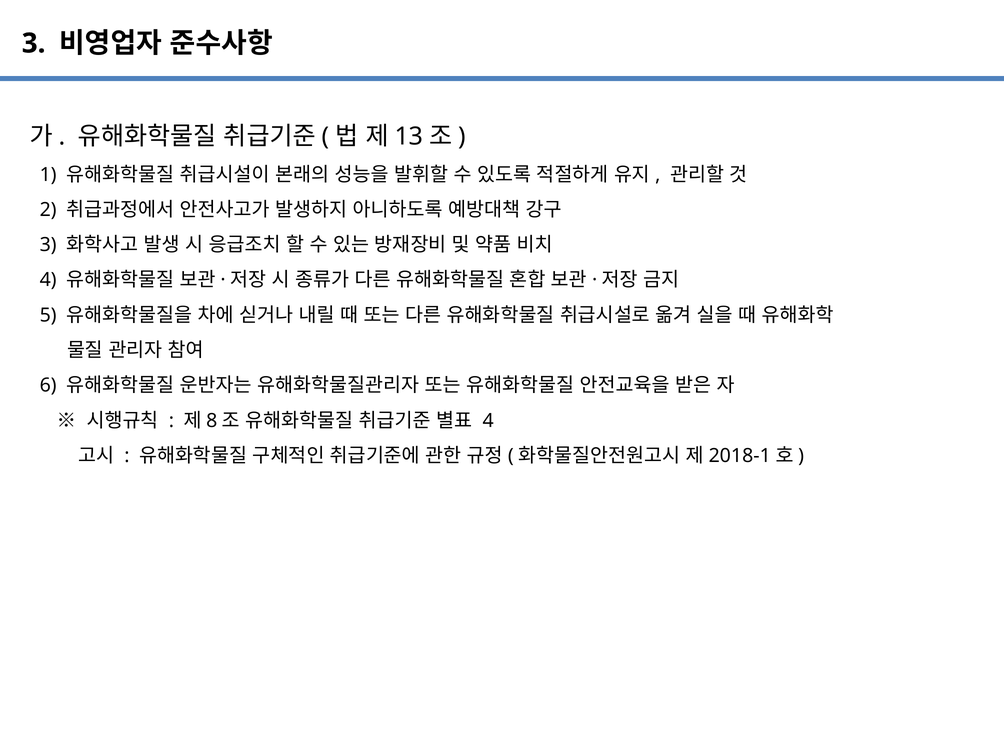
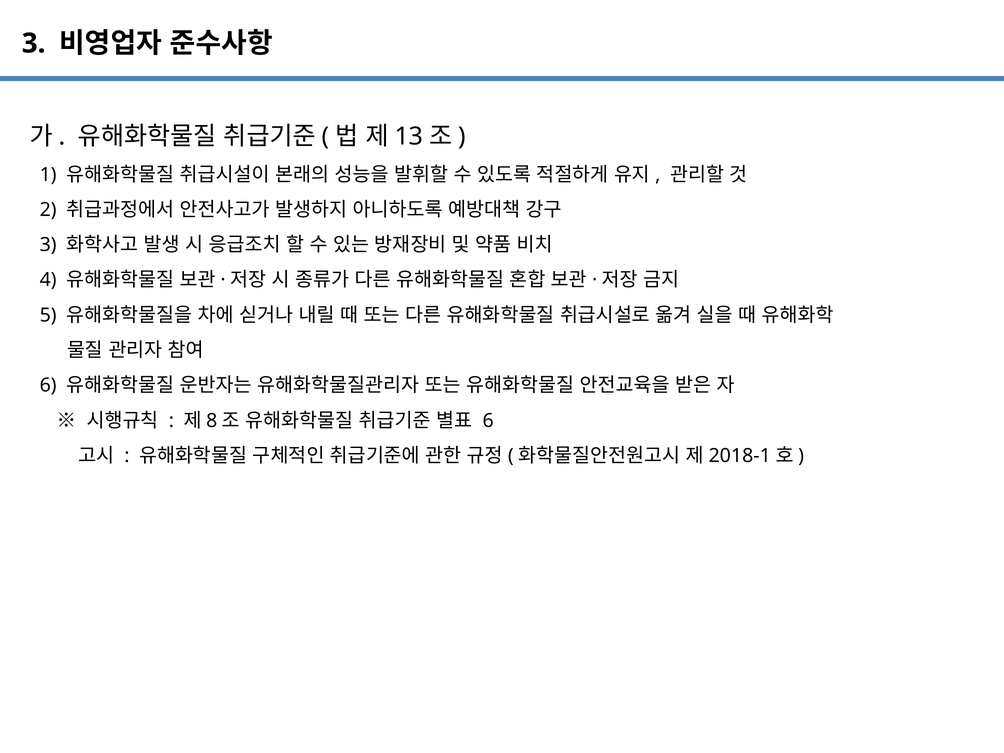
4: 4 -> 6 (488, 421)
